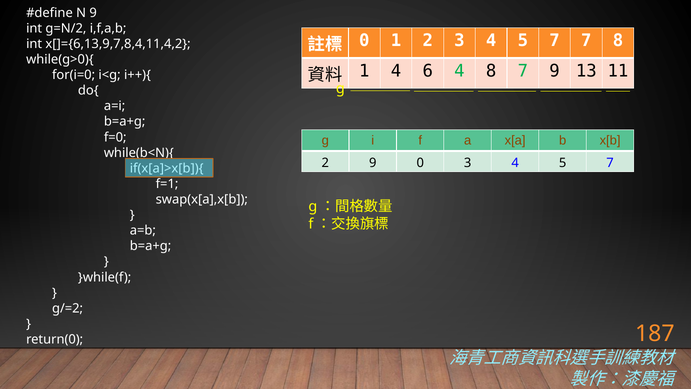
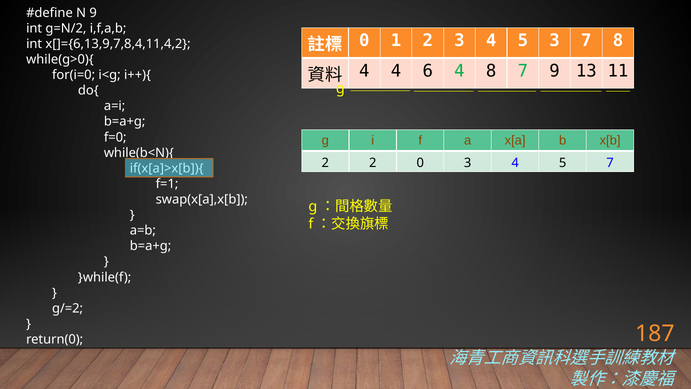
7: 7 -> 3 (555, 41)
1: 1 -> 4 (364, 71)
2 9: 9 -> 2 (373, 163)
